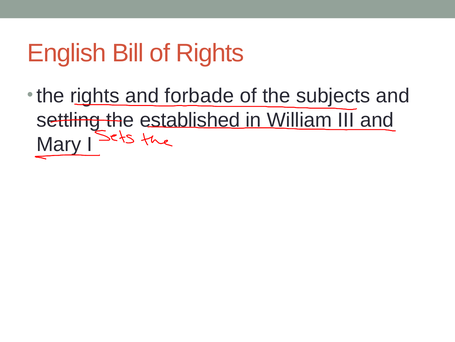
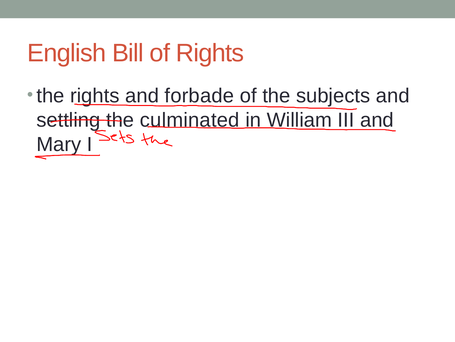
established: established -> culminated (190, 120)
